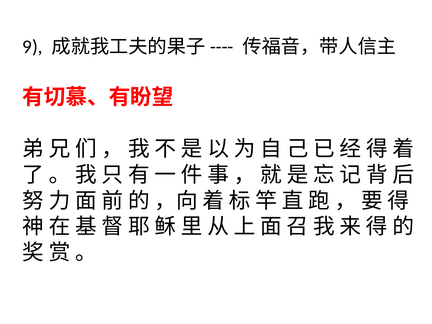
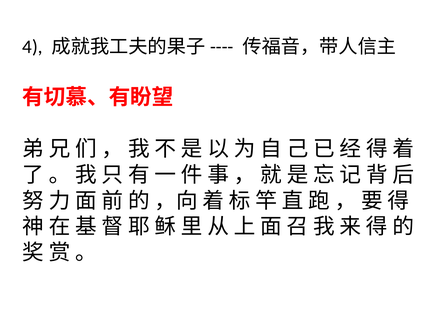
9: 9 -> 4 (32, 47)
